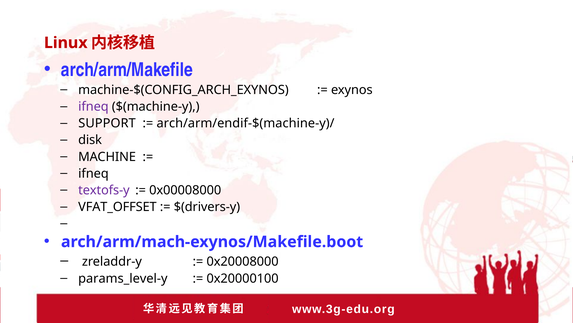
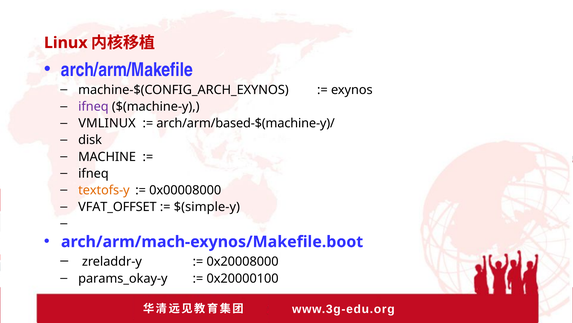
SUPPORT: SUPPORT -> VMLINUX (107, 123)
arch/arm/endif-$(machine-y)/: arch/arm/endif-$(machine-y)/ -> arch/arm/based-$(machine-y)/ (246, 123)
textofs-y colour: purple -> orange (104, 190)
$(drivers-y: $(drivers-y -> $(simple-y (207, 207)
params_level-y: params_level-y -> params_okay-y (123, 278)
